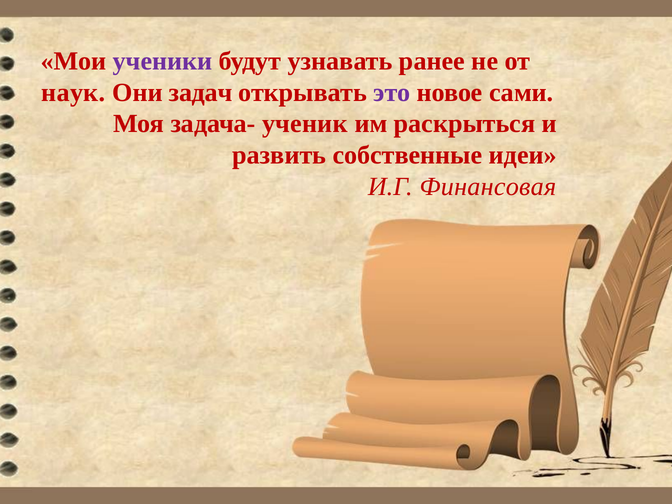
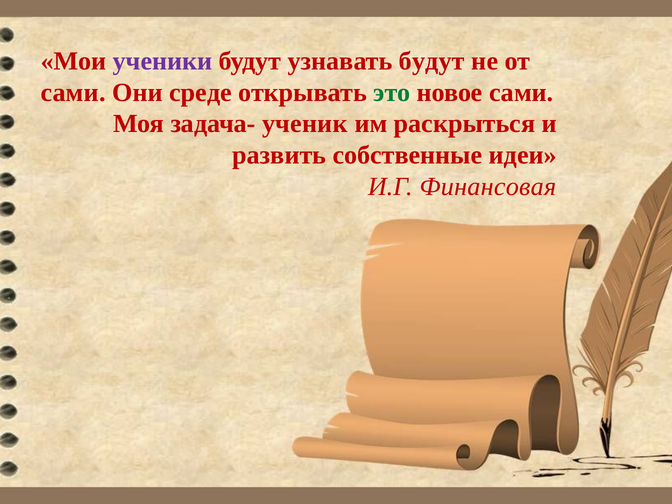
узнавать ранее: ранее -> будут (432, 61)
наук: наук -> сами (73, 92)
задач: задач -> среде (201, 92)
это colour: purple -> green (392, 92)
